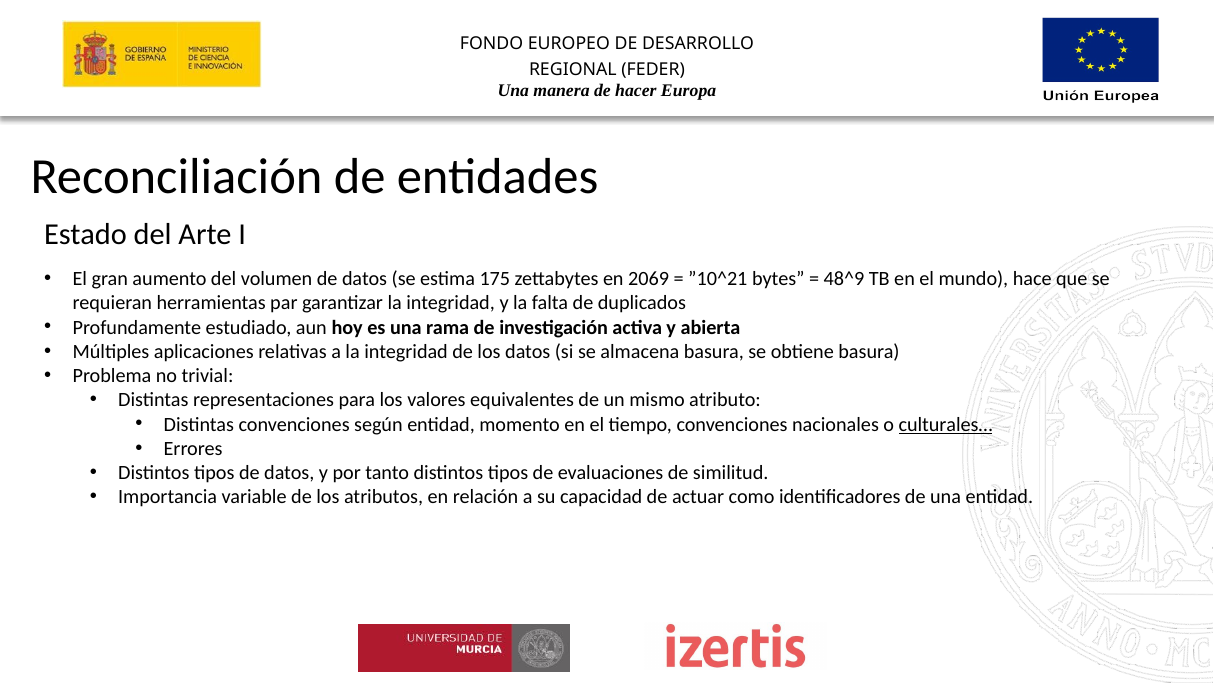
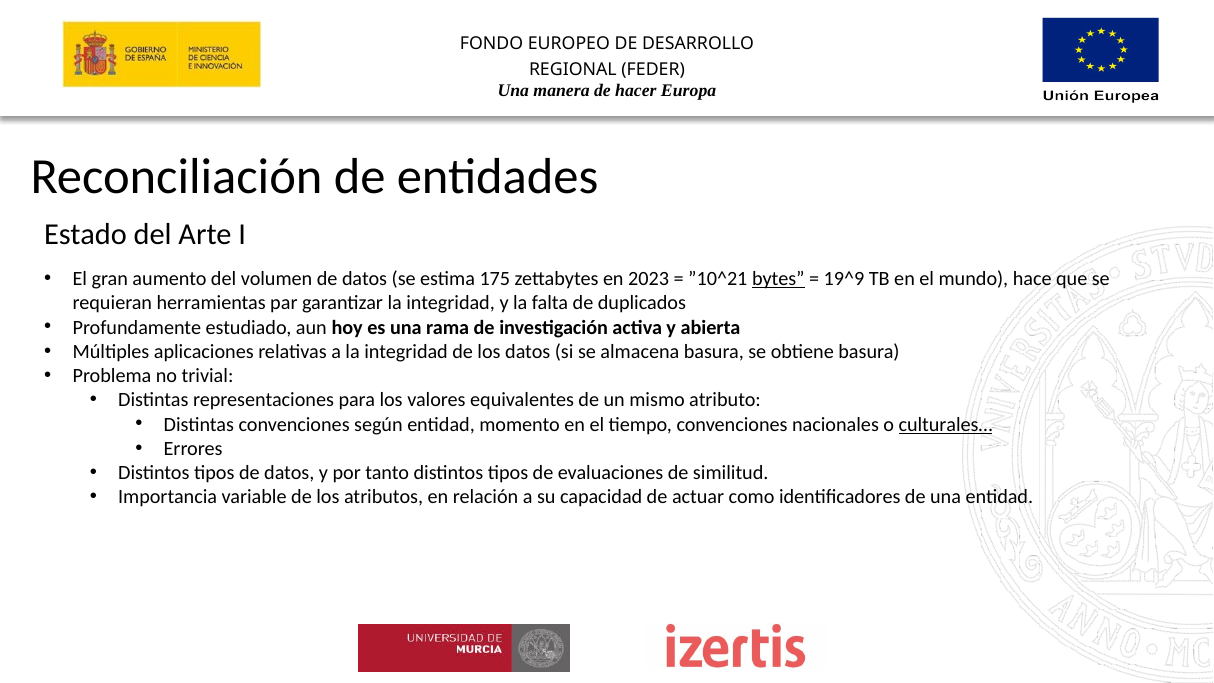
2069: 2069 -> 2023 (649, 279)
bytes underline: none -> present (778, 279)
48^9: 48^9 -> 19^9 (844, 279)
